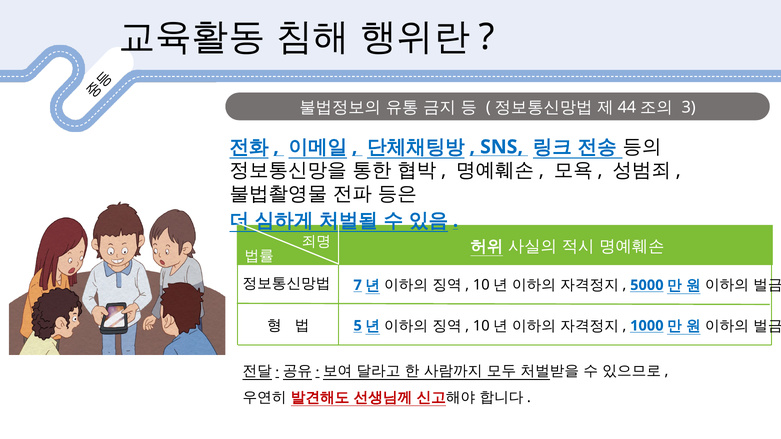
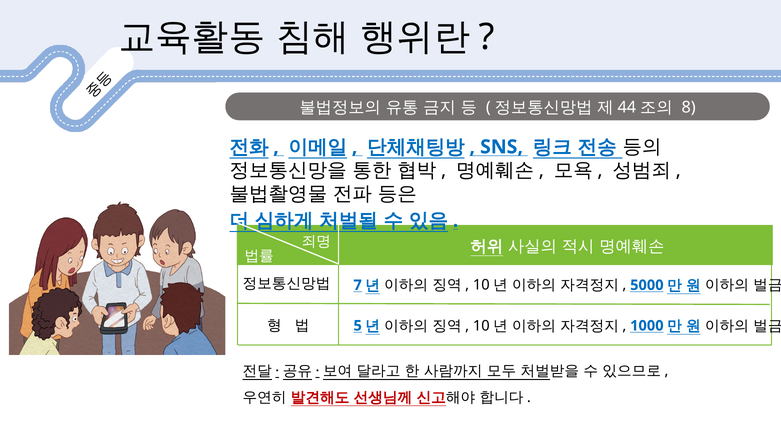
3: 3 -> 8 (689, 108)
